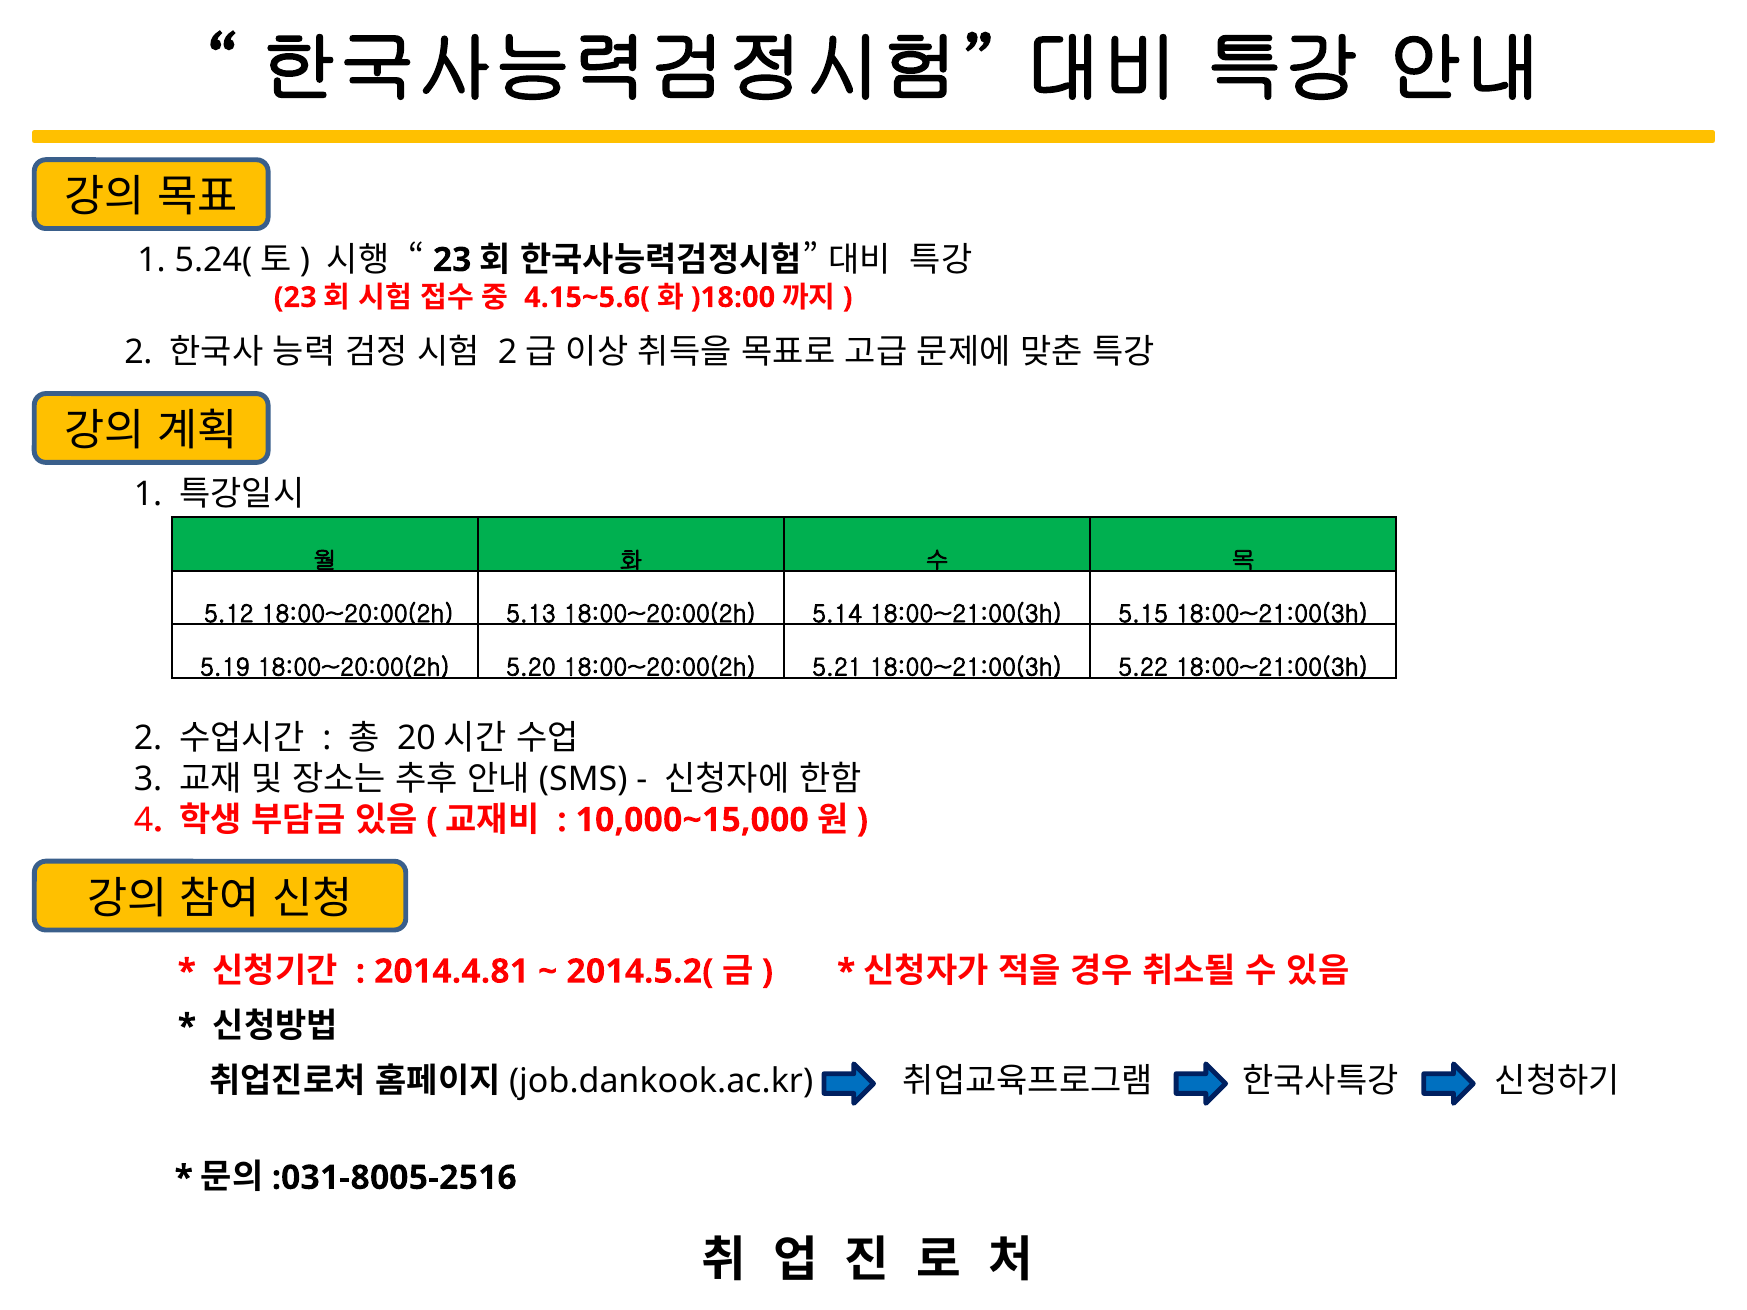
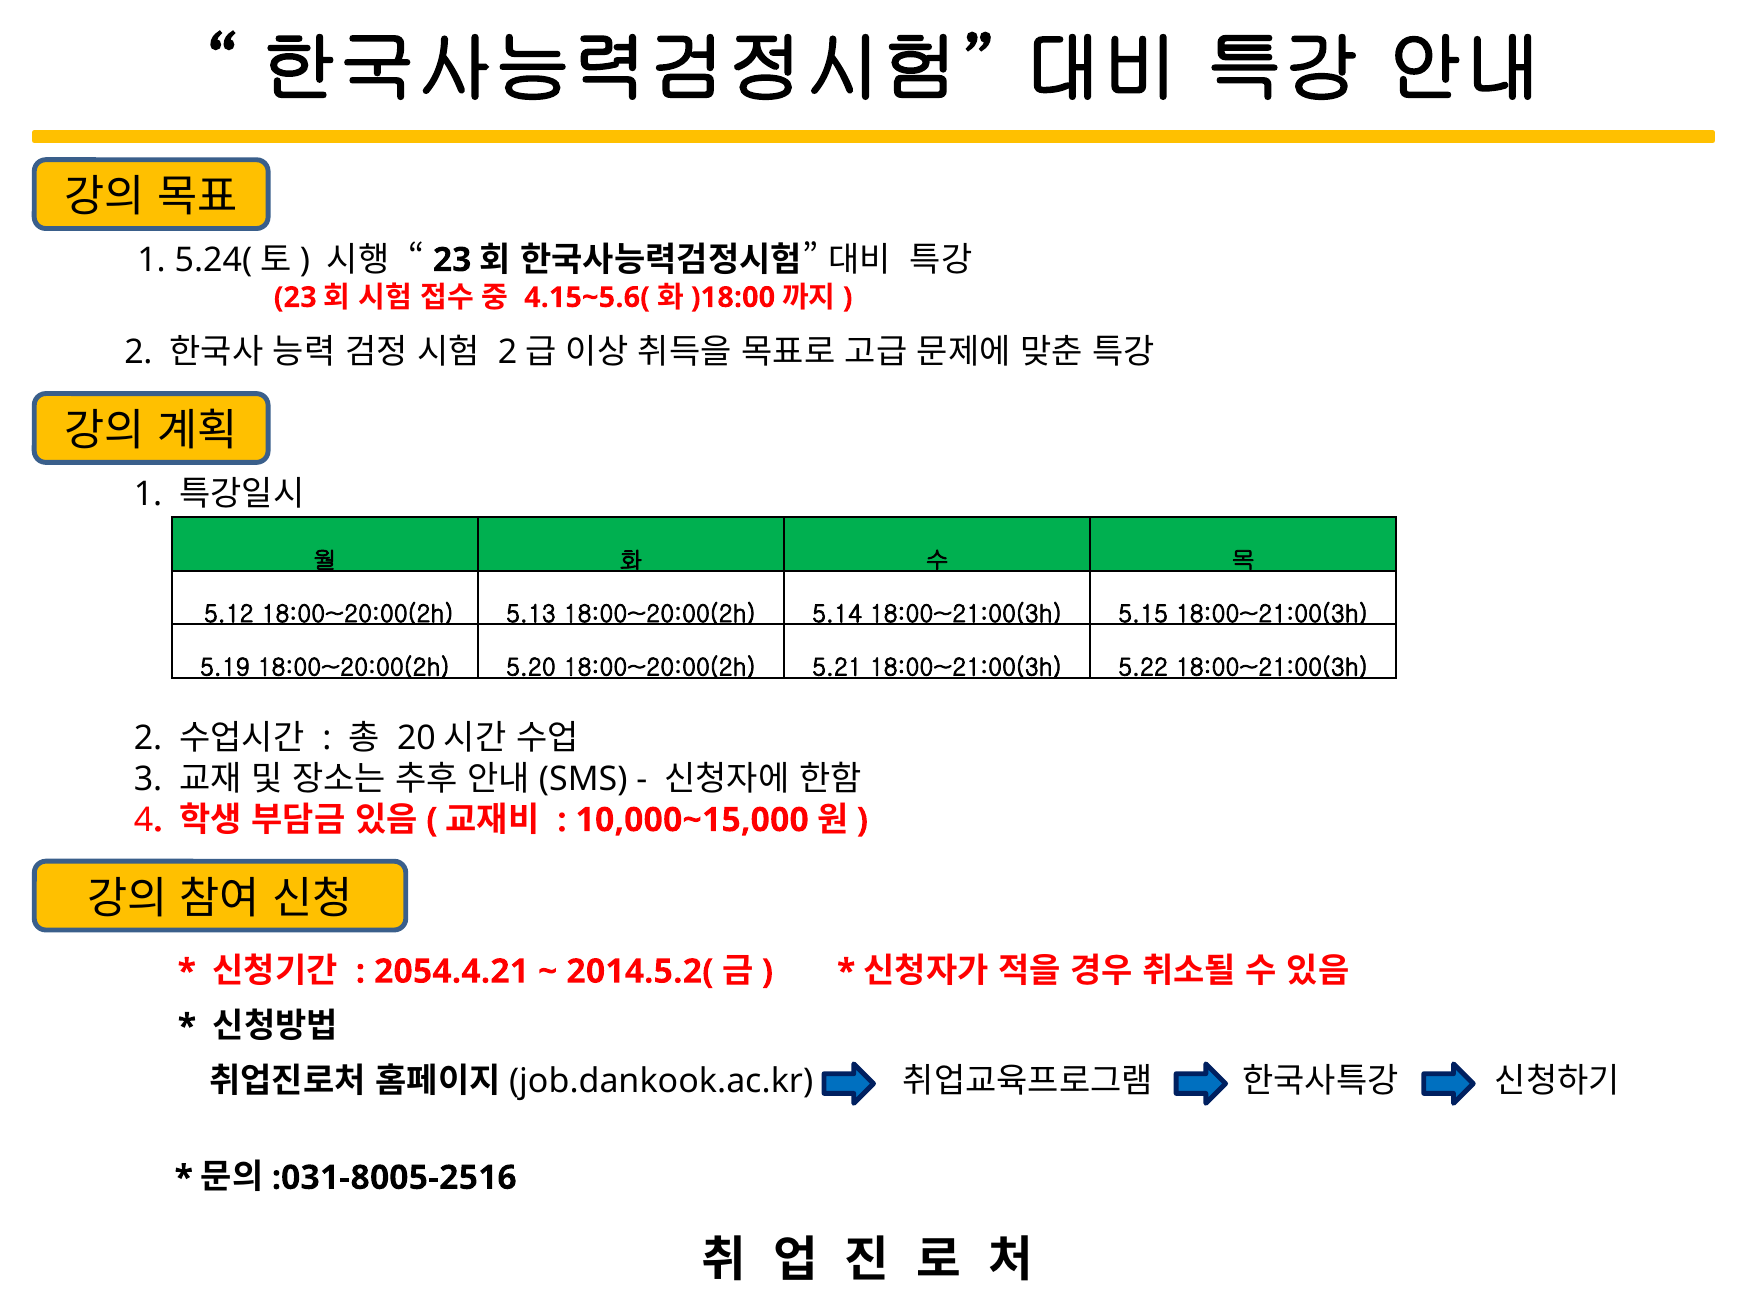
2014.4.81: 2014.4.81 -> 2054.4.21 (452, 972)
